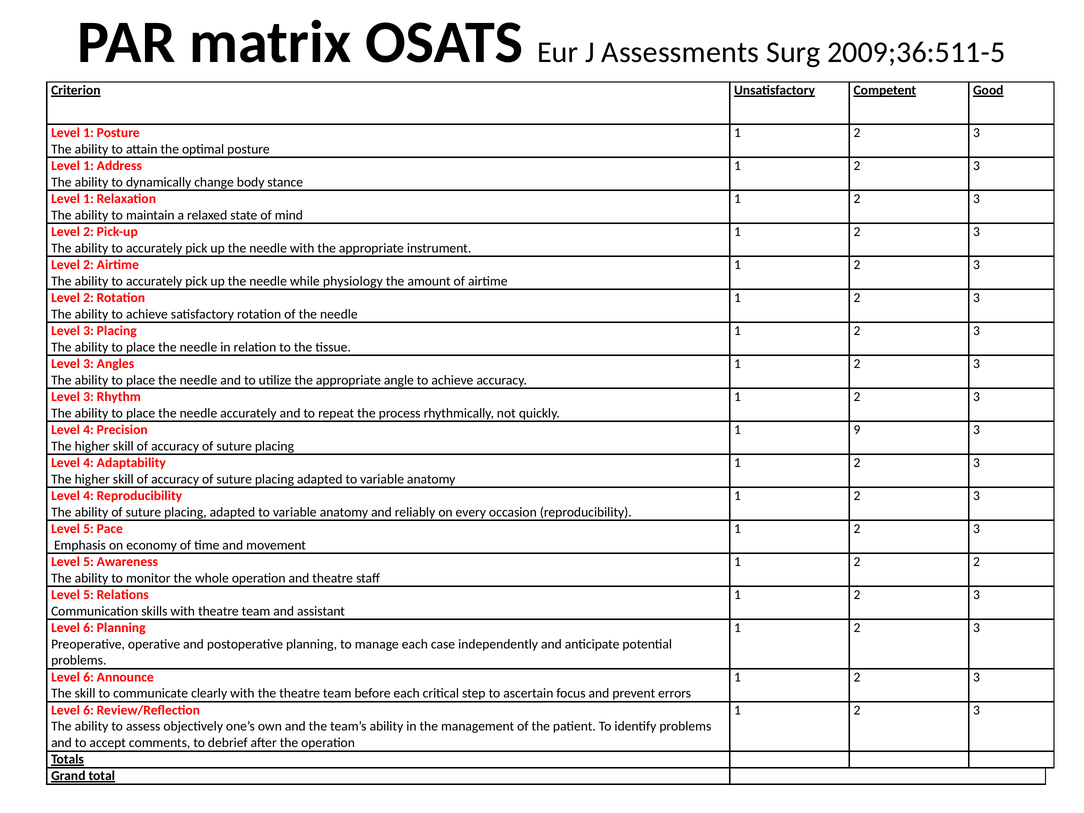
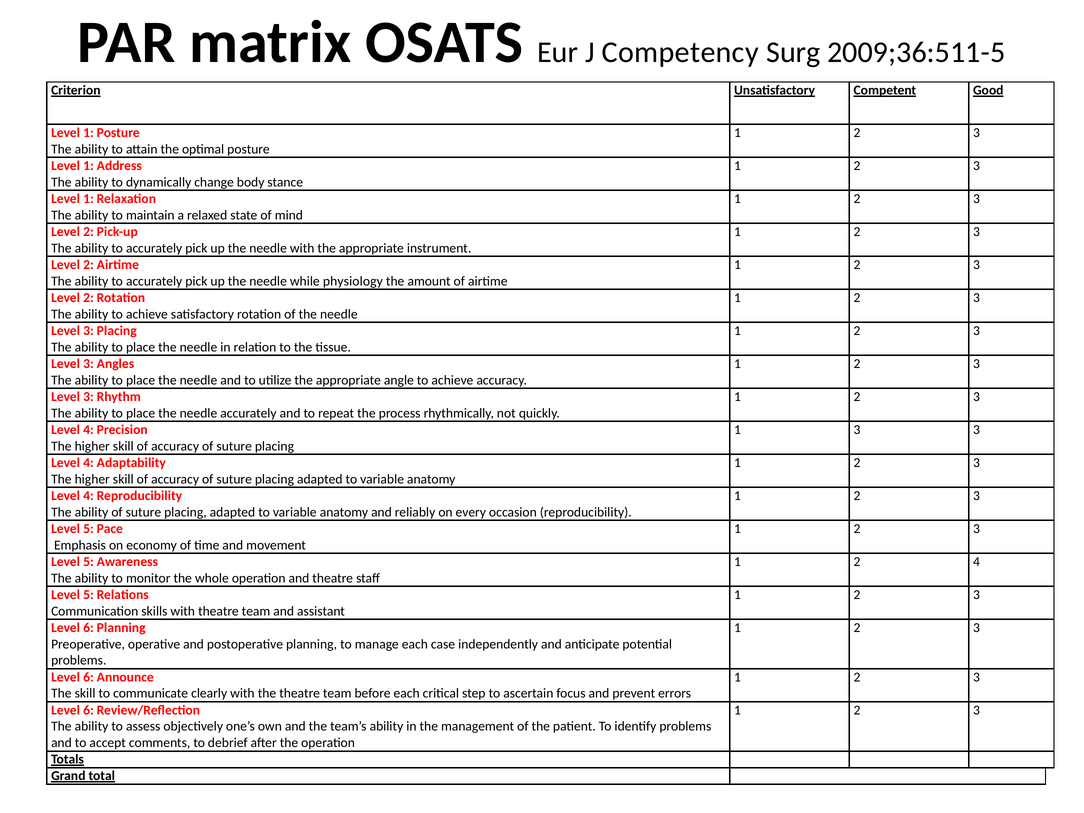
Assessments: Assessments -> Competency (680, 52)
1 9: 9 -> 3 (857, 430)
2 2: 2 -> 4 (977, 562)
